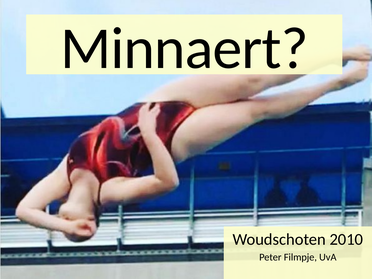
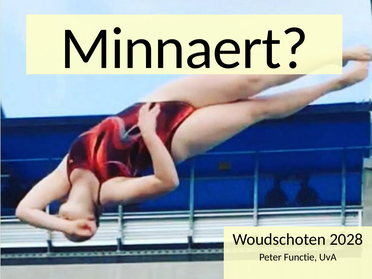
2010: 2010 -> 2028 (346, 239)
Filmpje: Filmpje -> Functie (300, 257)
